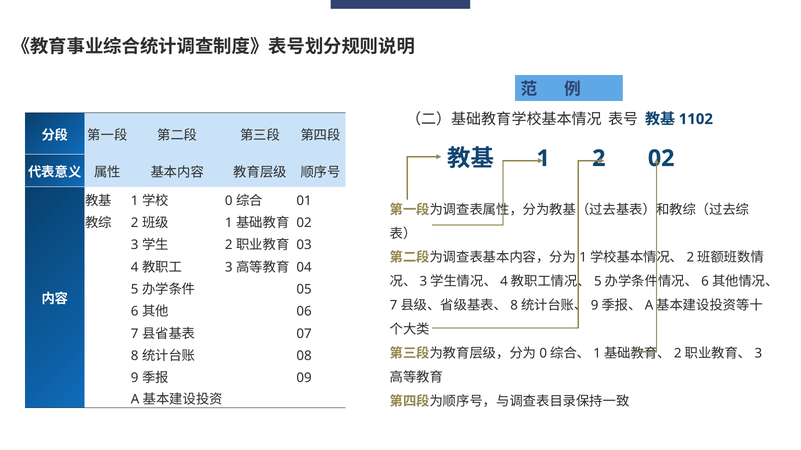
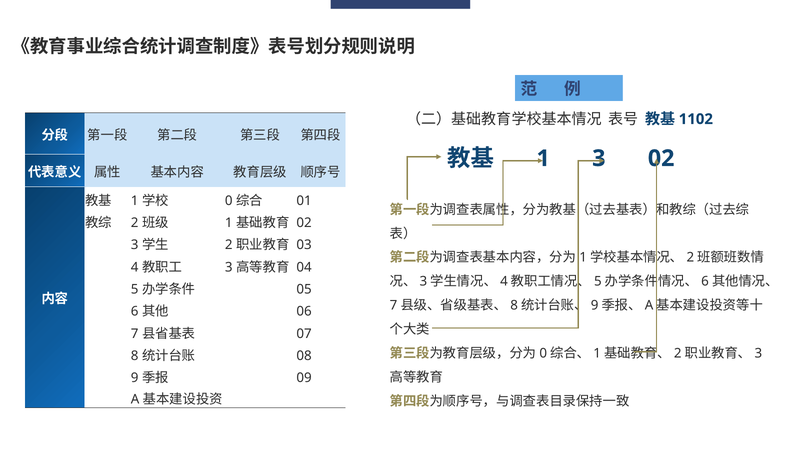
1 2: 2 -> 3 (599, 159)
